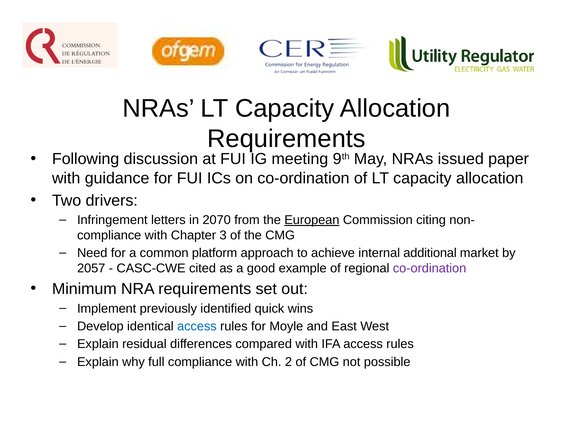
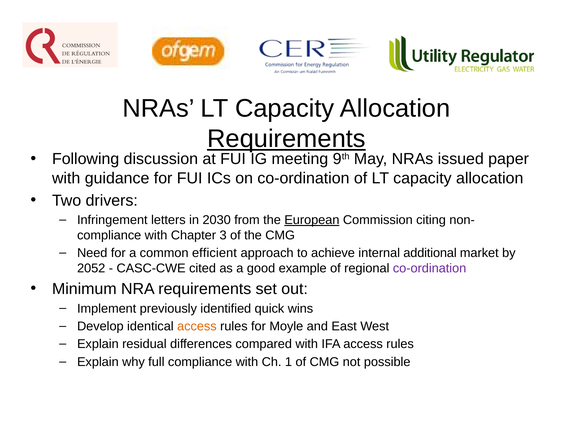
Requirements underline: none -> present (286, 139)
2070: 2070 -> 2030 (217, 220)
platform: platform -> efficient (214, 253)
2057: 2057 -> 2052 (91, 268)
access colour: blue -> orange (197, 326)
2: 2 -> 1 (289, 362)
